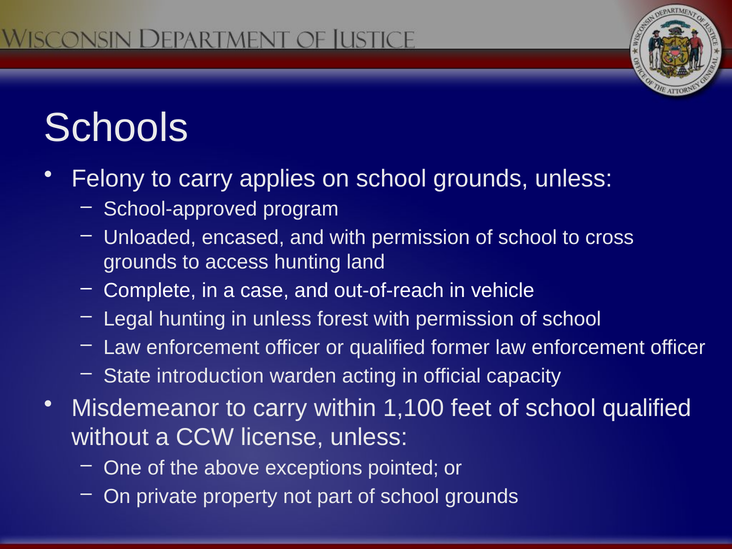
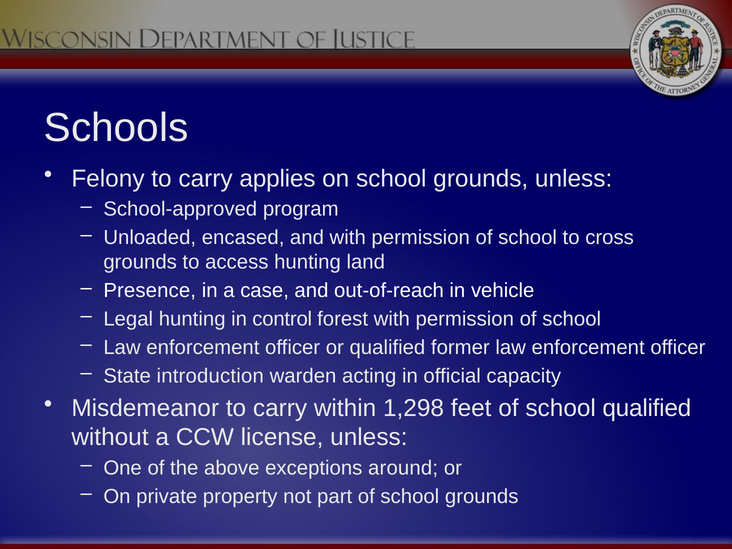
Complete: Complete -> Presence (150, 291)
in unless: unless -> control (282, 319)
1,100: 1,100 -> 1,298 (414, 408)
pointed: pointed -> around (403, 468)
